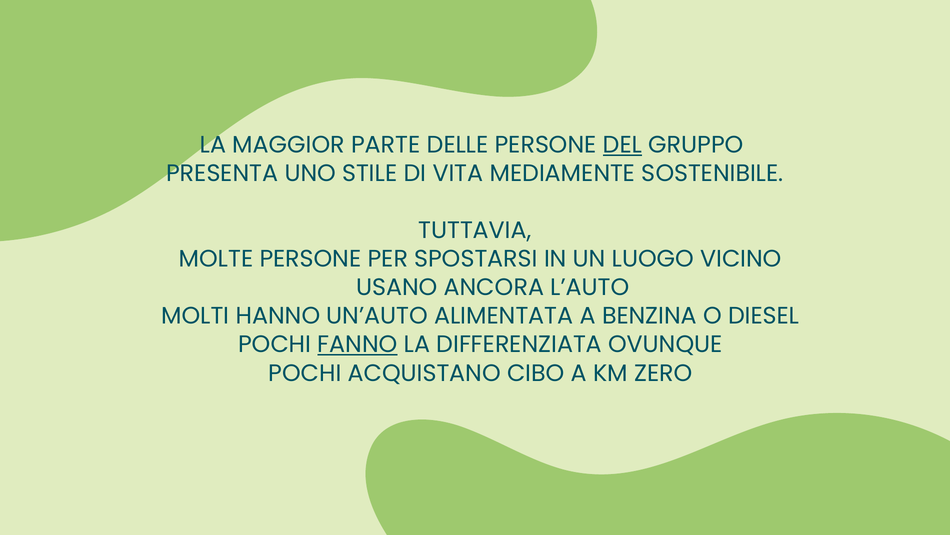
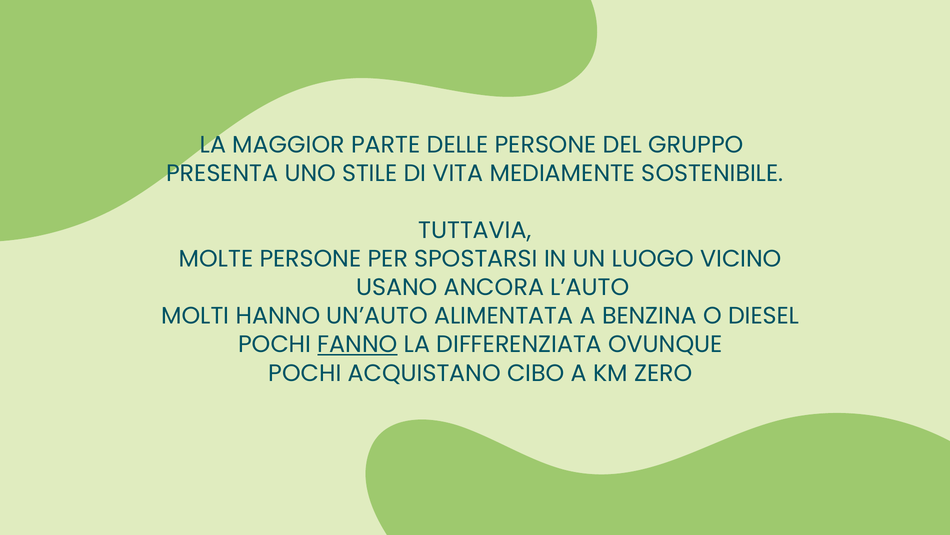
DEL underline: present -> none (622, 145)
